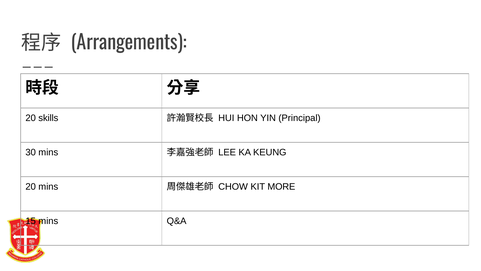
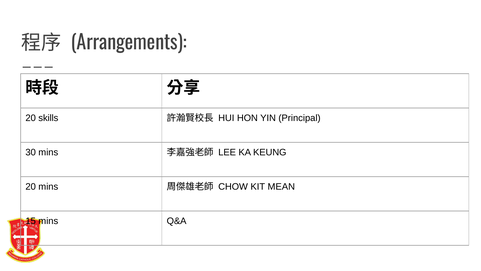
MORE: MORE -> MEAN (281, 187)
